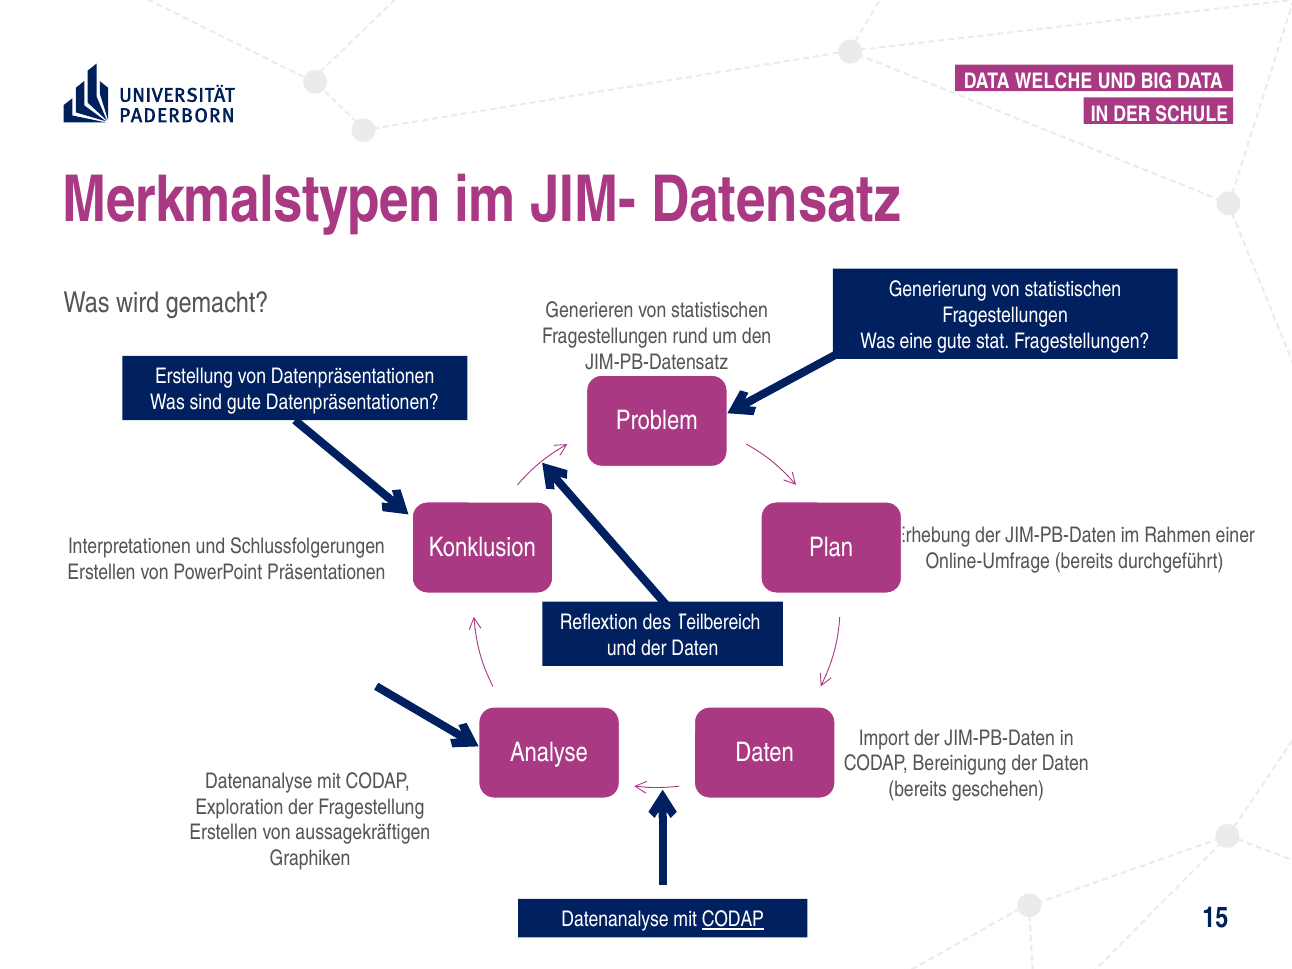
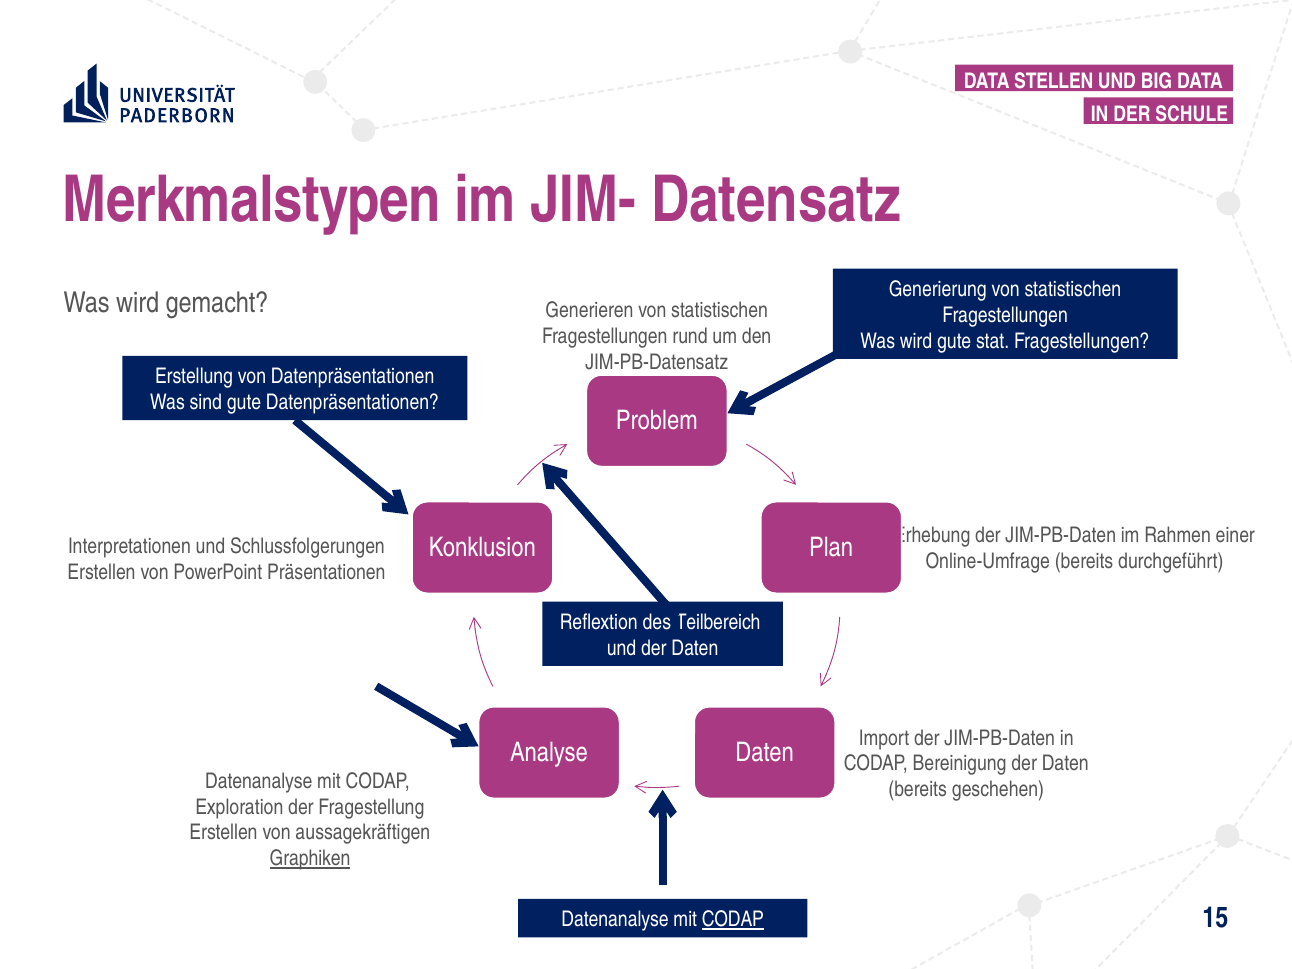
WELCHE: WELCHE -> STELLEN (1054, 82)
eine: eine -> wird (916, 341)
Graphiken underline: none -> present (310, 859)
